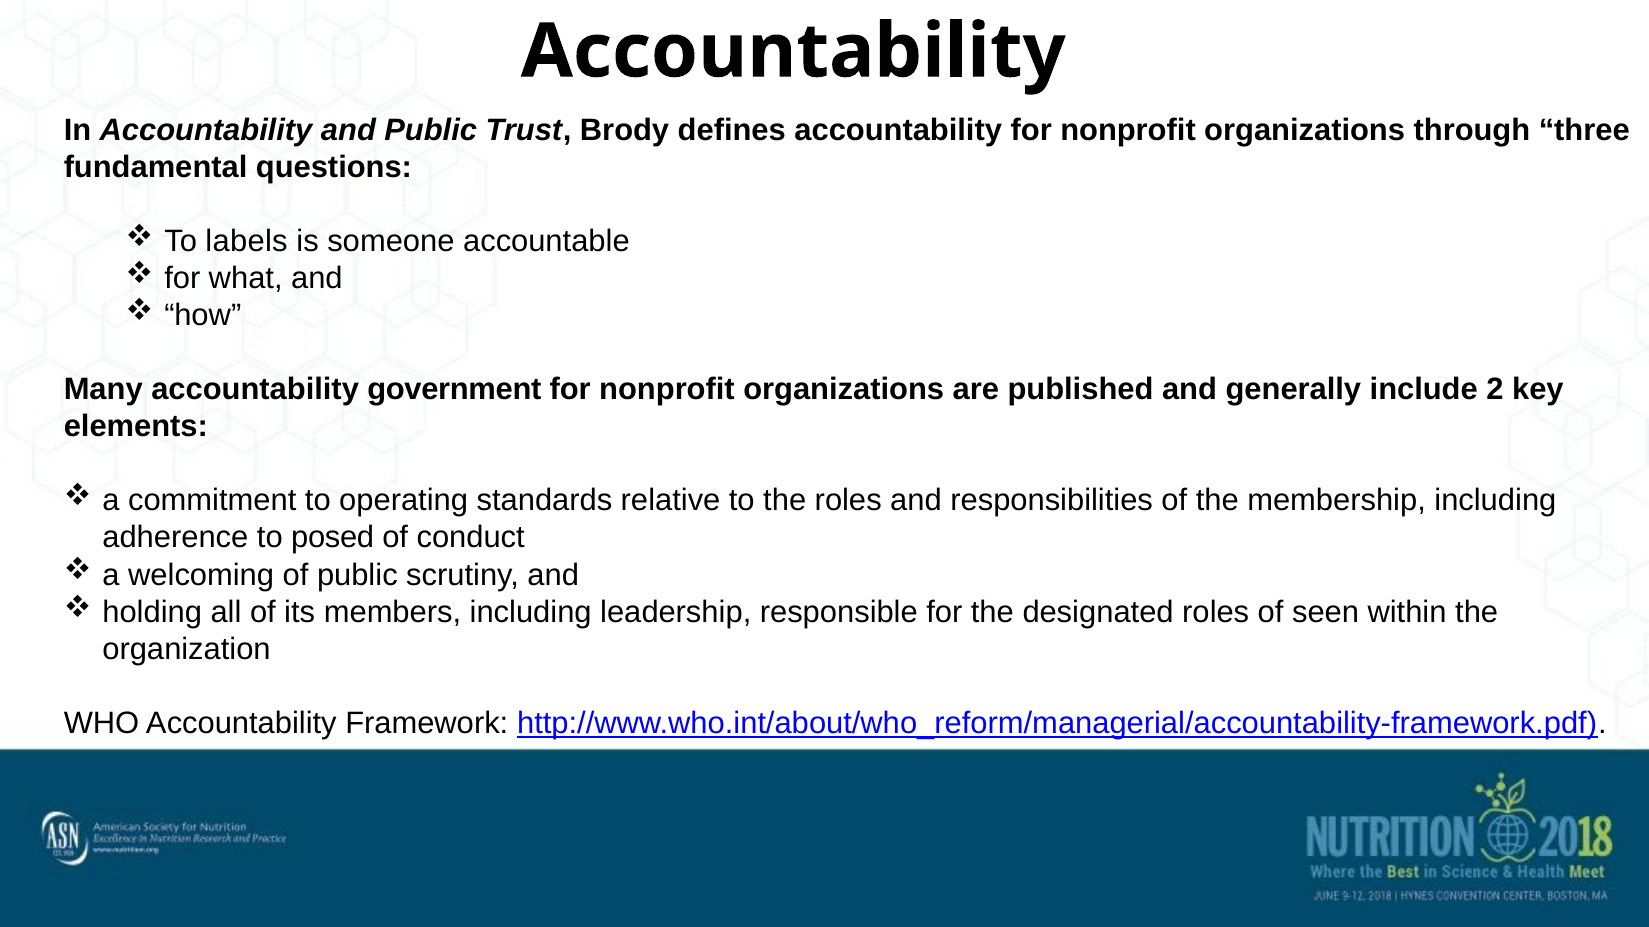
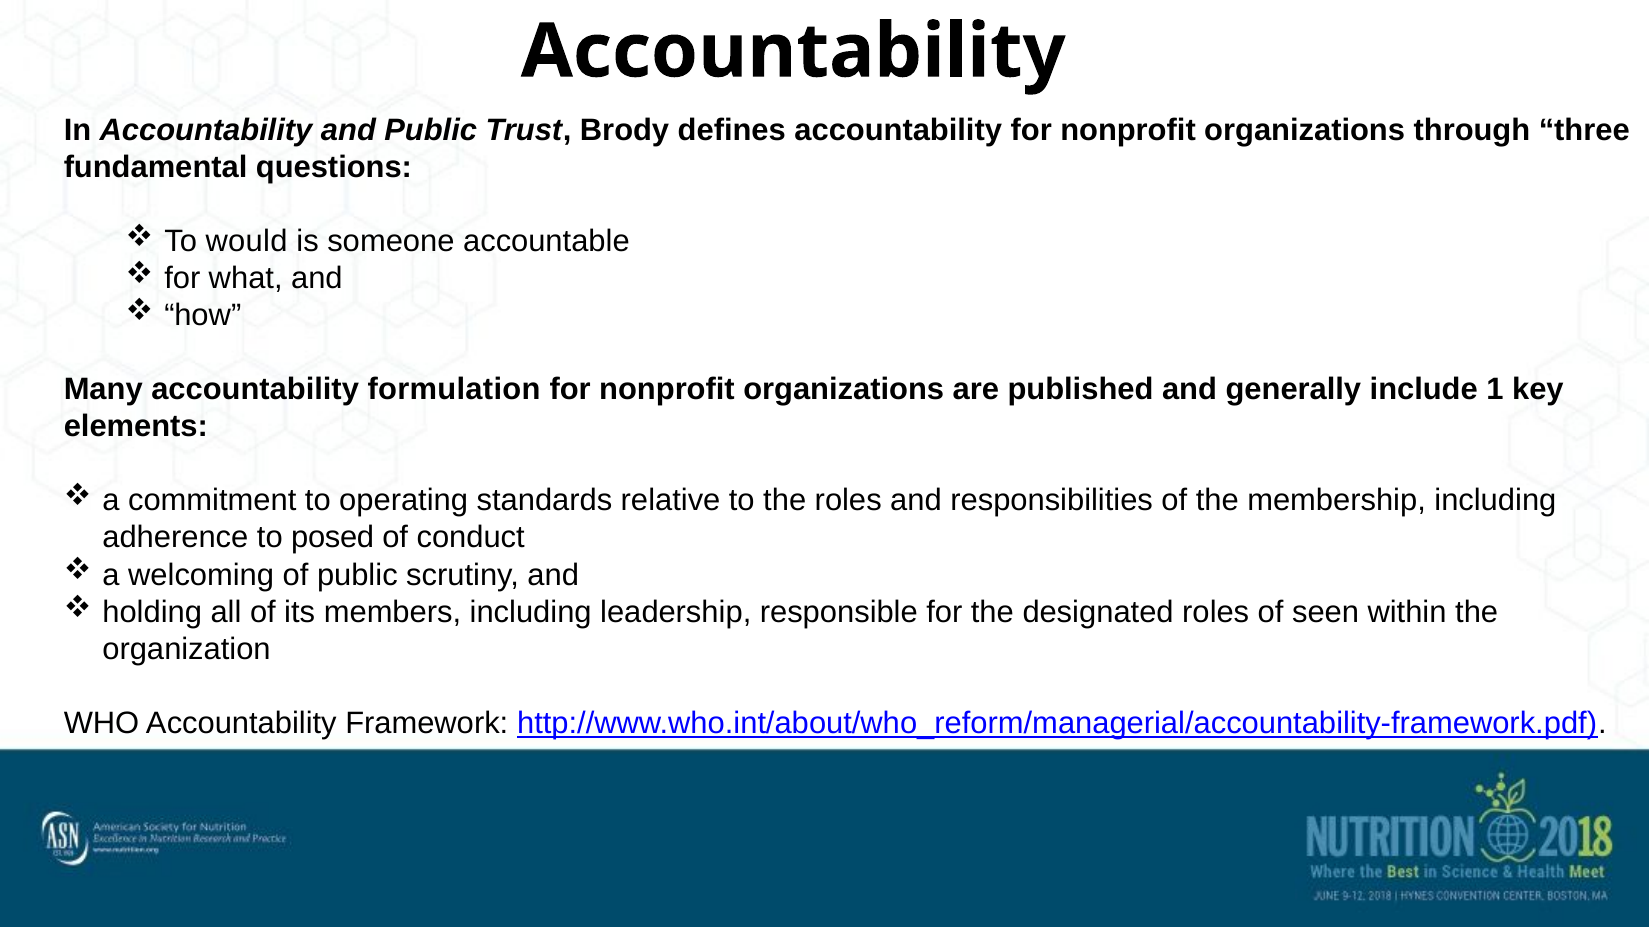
labels: labels -> would (247, 241)
government: government -> formulation (454, 390)
2: 2 -> 1 (1495, 390)
